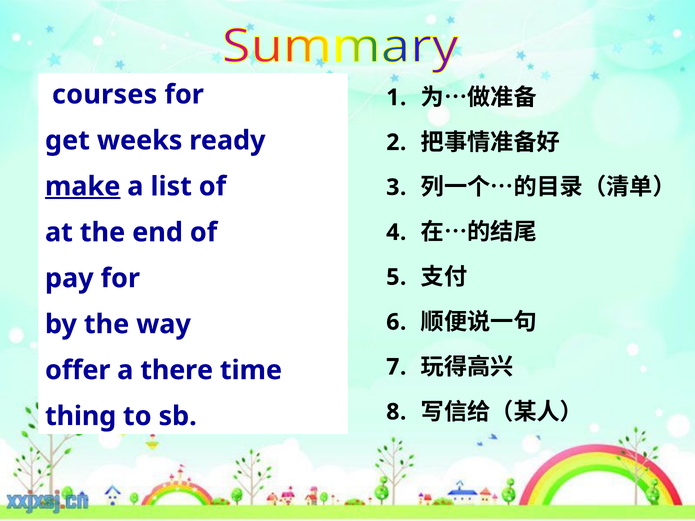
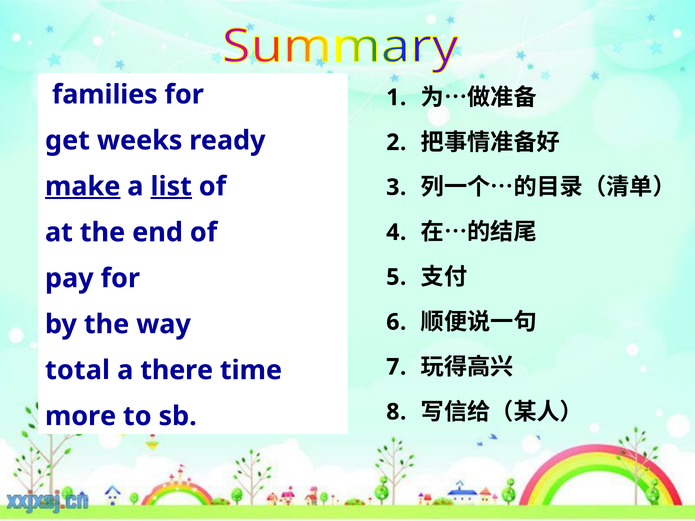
courses: courses -> families (105, 95)
list underline: none -> present (171, 187)
offer: offer -> total (78, 370)
thing: thing -> more (81, 416)
